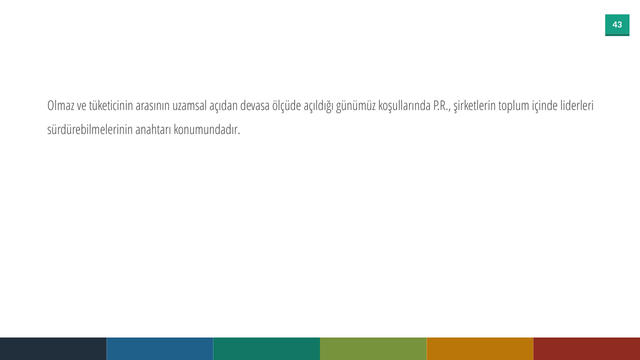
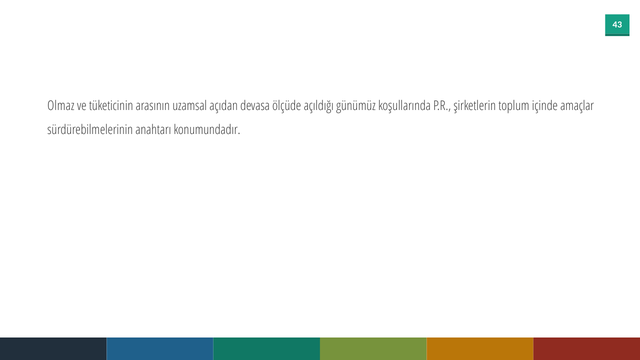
liderleri: liderleri -> amaçlar (577, 106)
